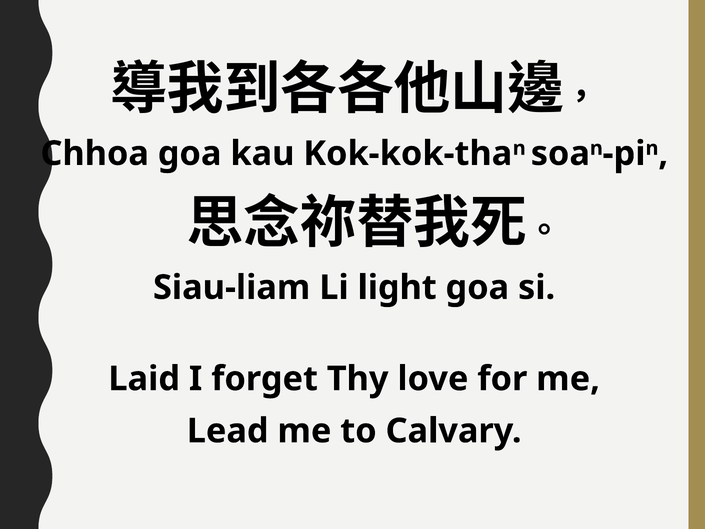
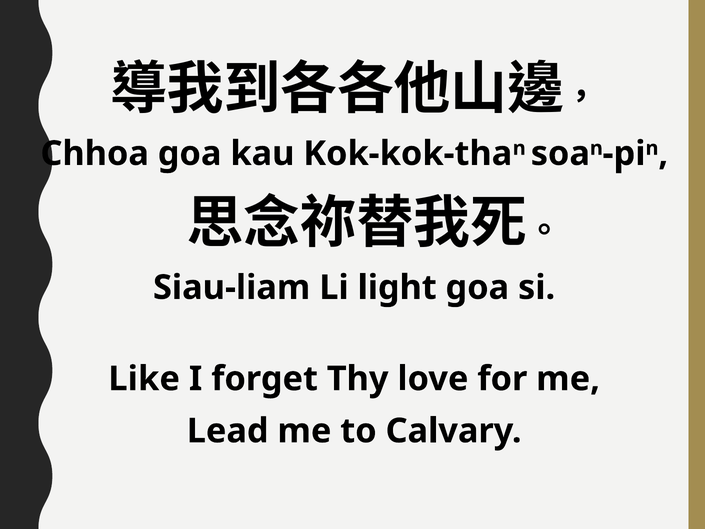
Laid: Laid -> Like (144, 379)
